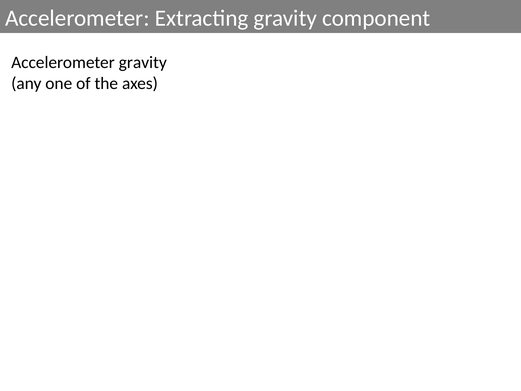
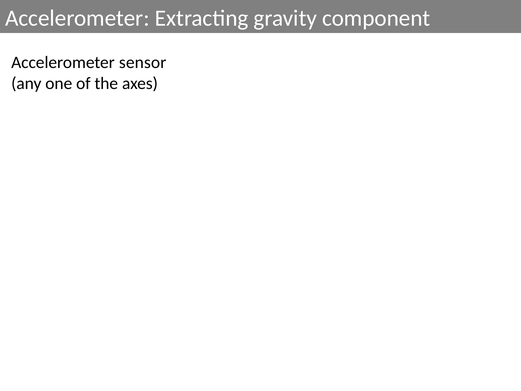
Accelerometer gravity: gravity -> sensor (143, 63)
